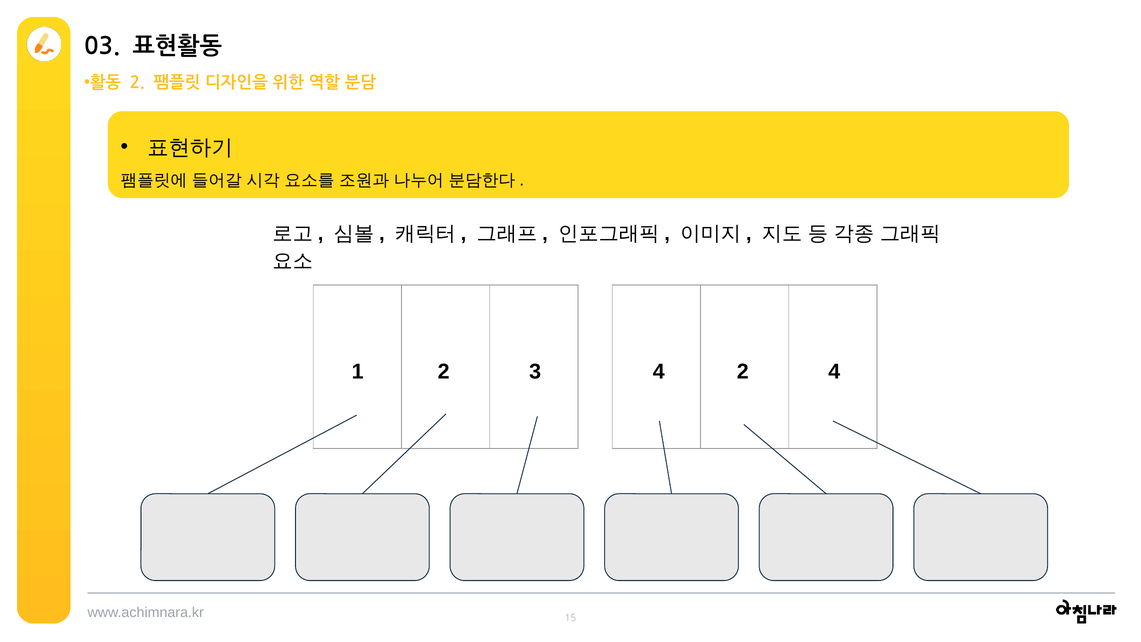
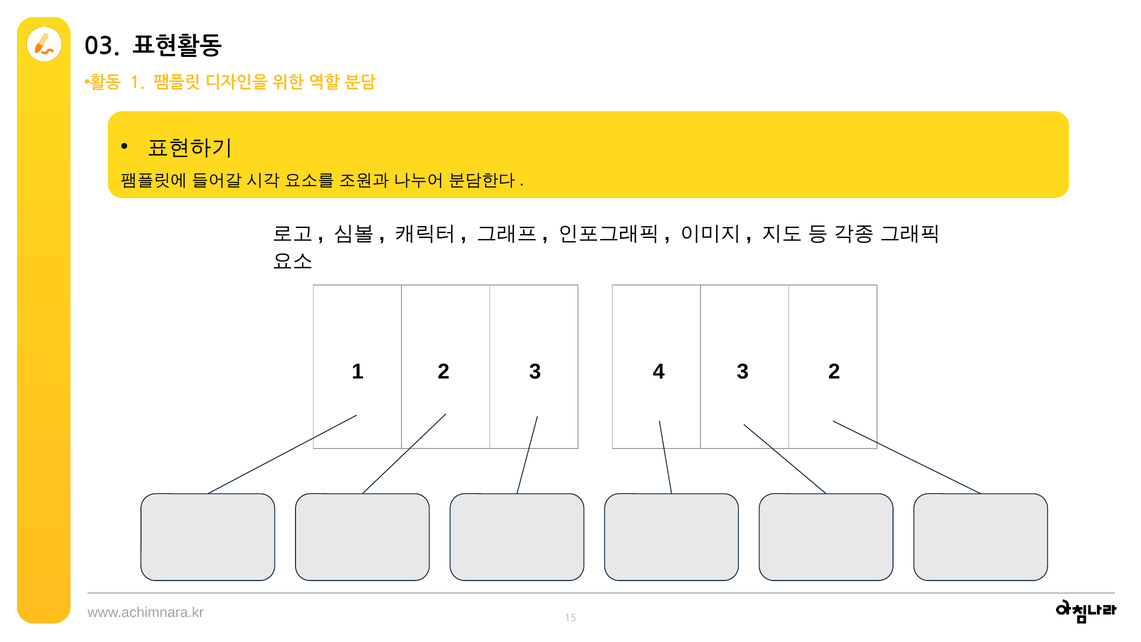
2: 2 -> 1 (137, 83)
3 2: 2 -> 3 (743, 372)
4: 4 -> 2 (834, 372)
